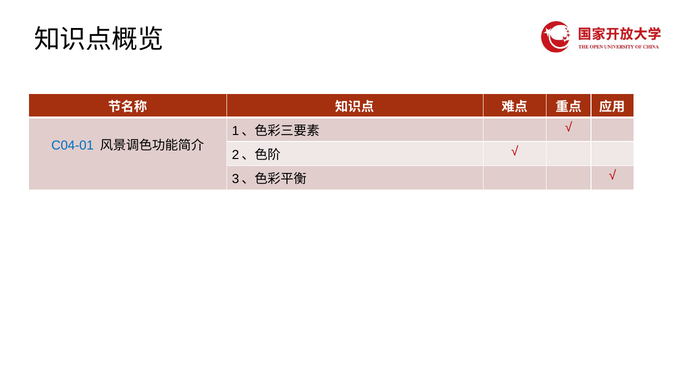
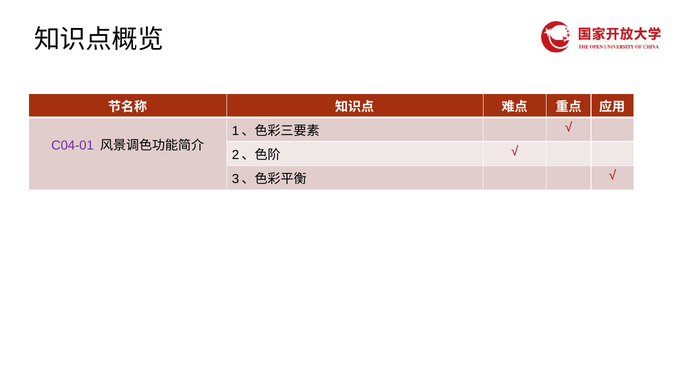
C04-01 colour: blue -> purple (73, 145)
